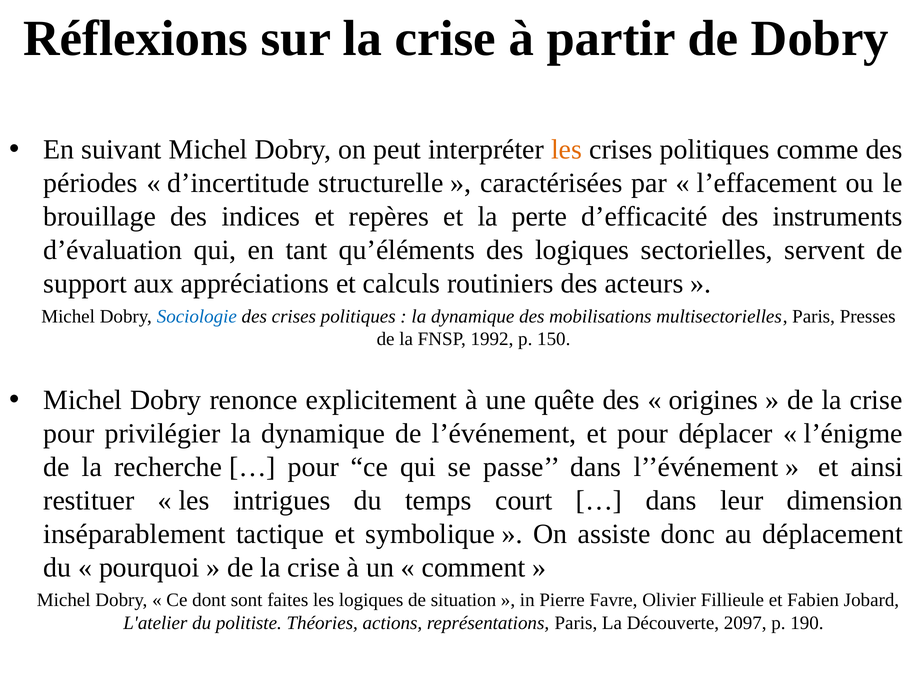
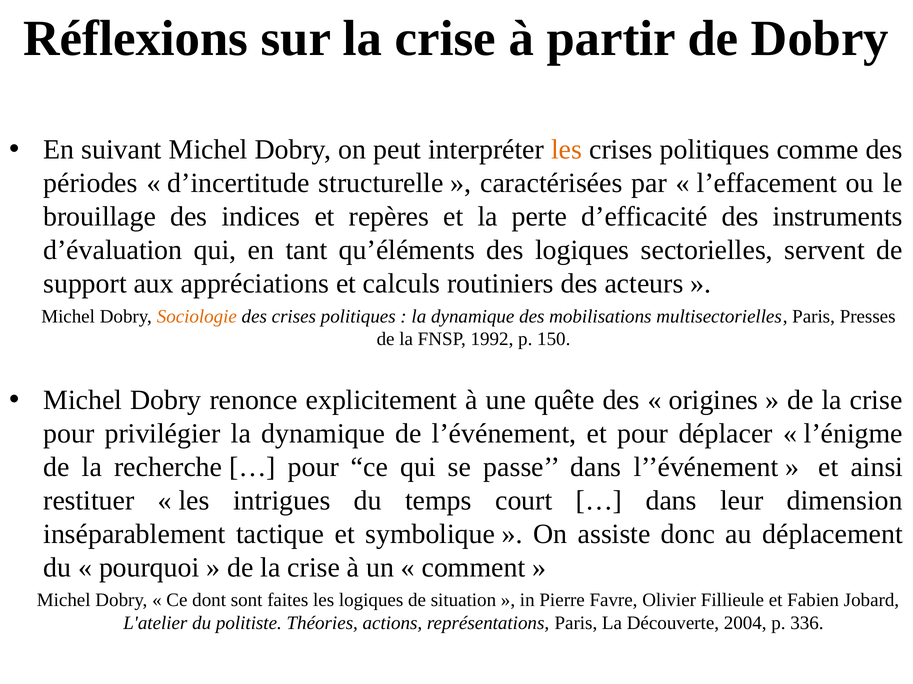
Sociologie colour: blue -> orange (197, 317)
2097: 2097 -> 2004 (745, 624)
190: 190 -> 336 (807, 624)
